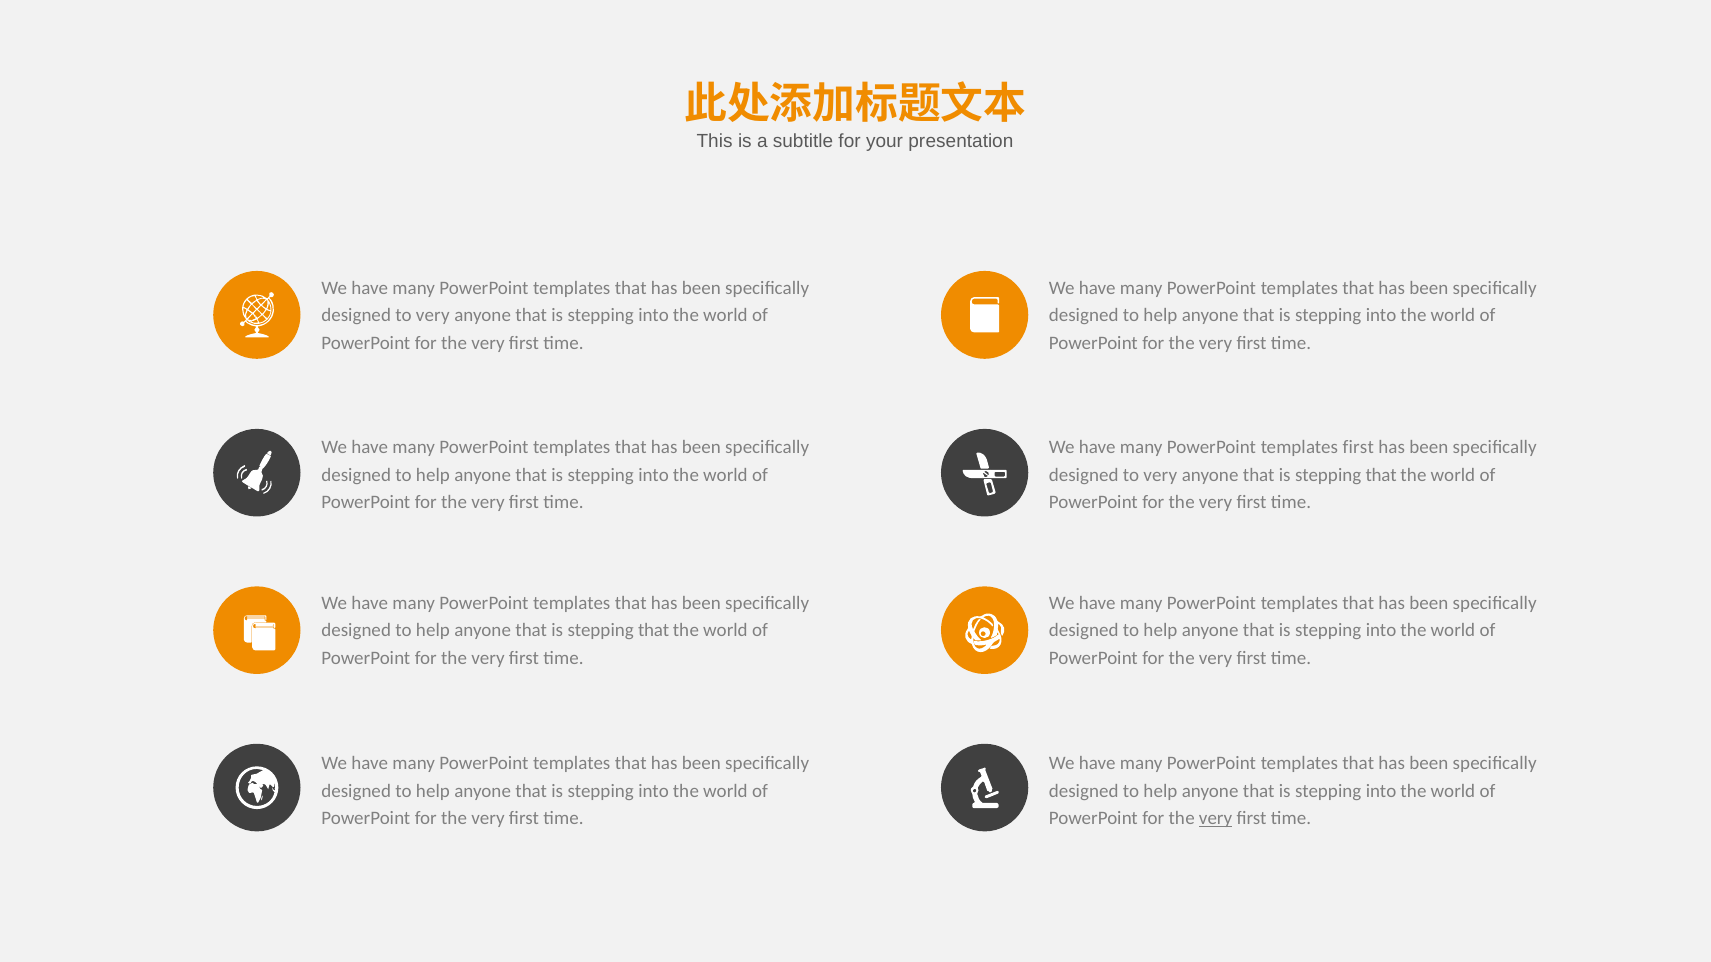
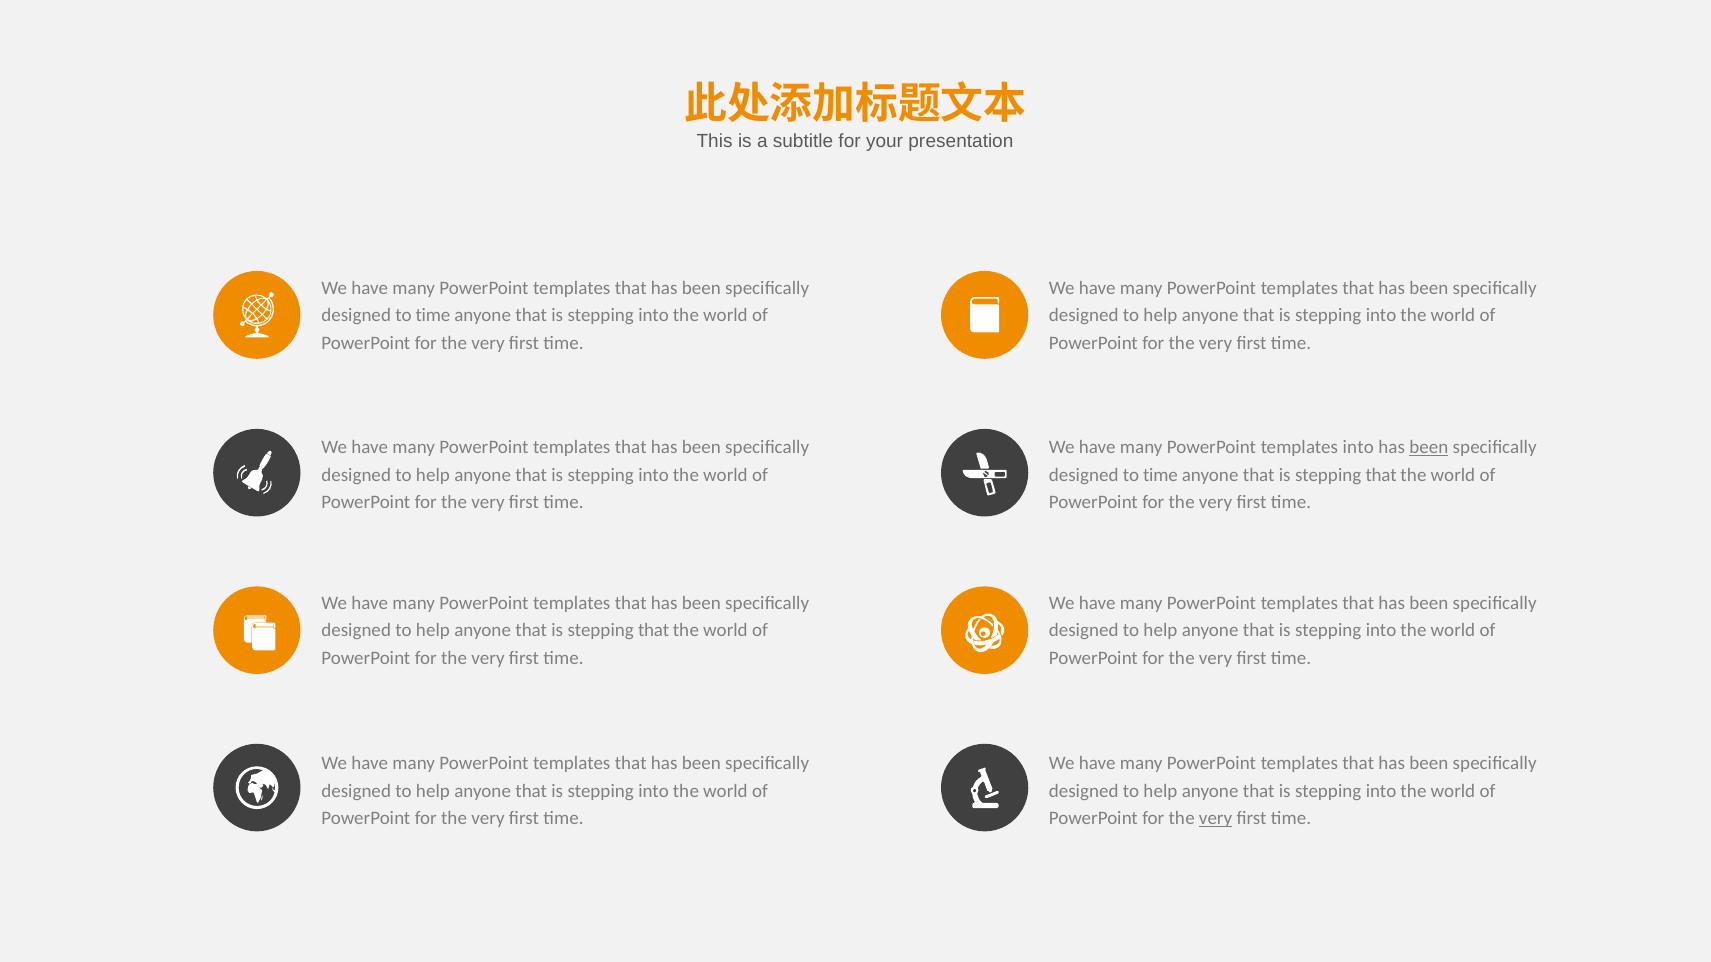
very: very -> time (433, 316)
templates first: first -> into (1358, 448)
been underline: none -> present (1429, 448)
very: very -> time (1160, 475)
